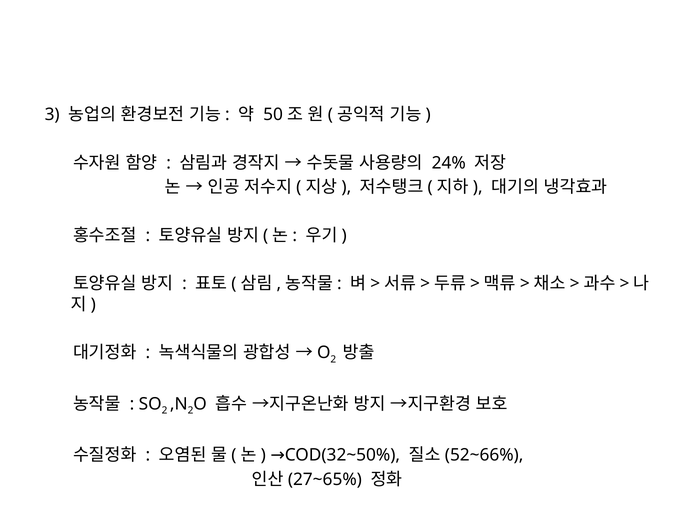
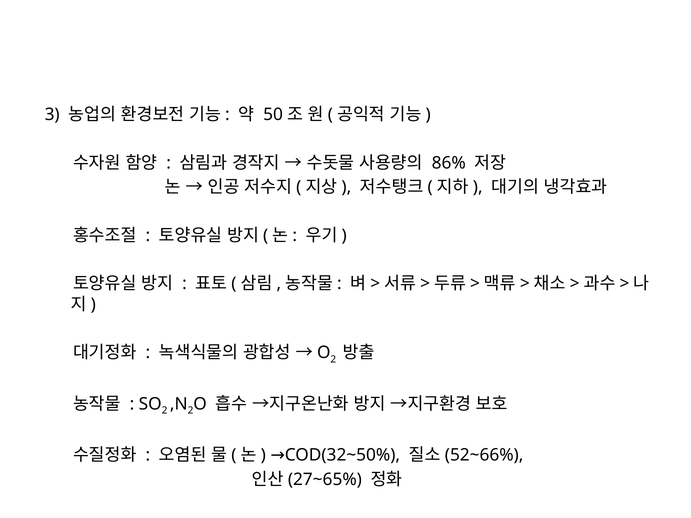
24%: 24% -> 86% (449, 163)
